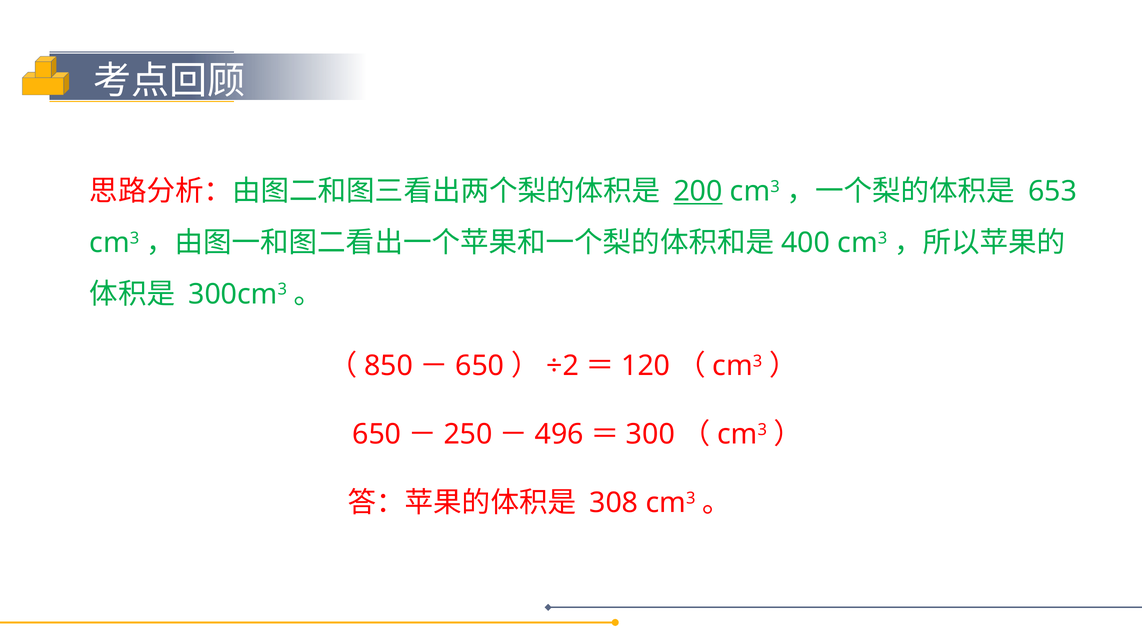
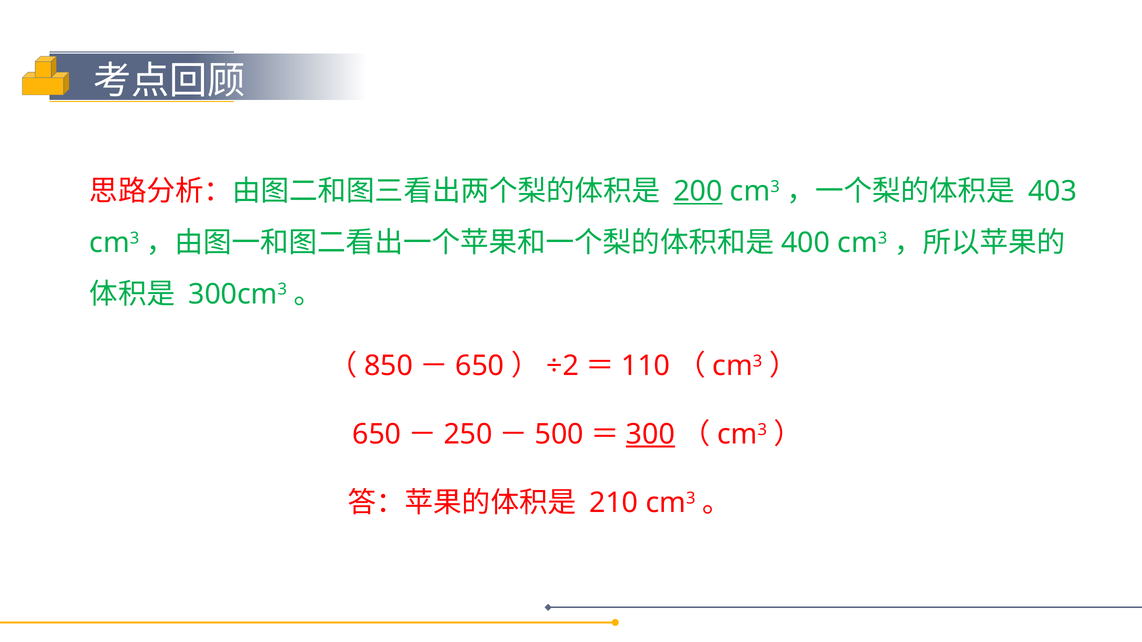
653: 653 -> 403 (1053, 192)
120: 120 -> 110 (646, 366)
496: 496 -> 500 (559, 435)
300 underline: none -> present (650, 435)
308: 308 -> 210 (614, 503)
